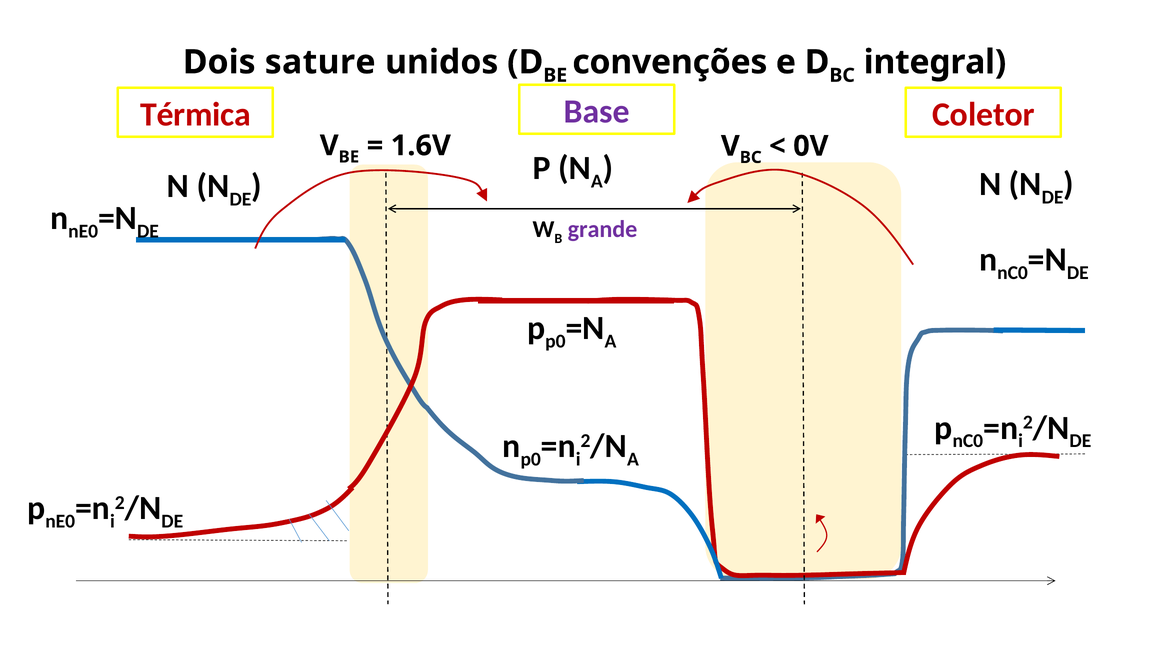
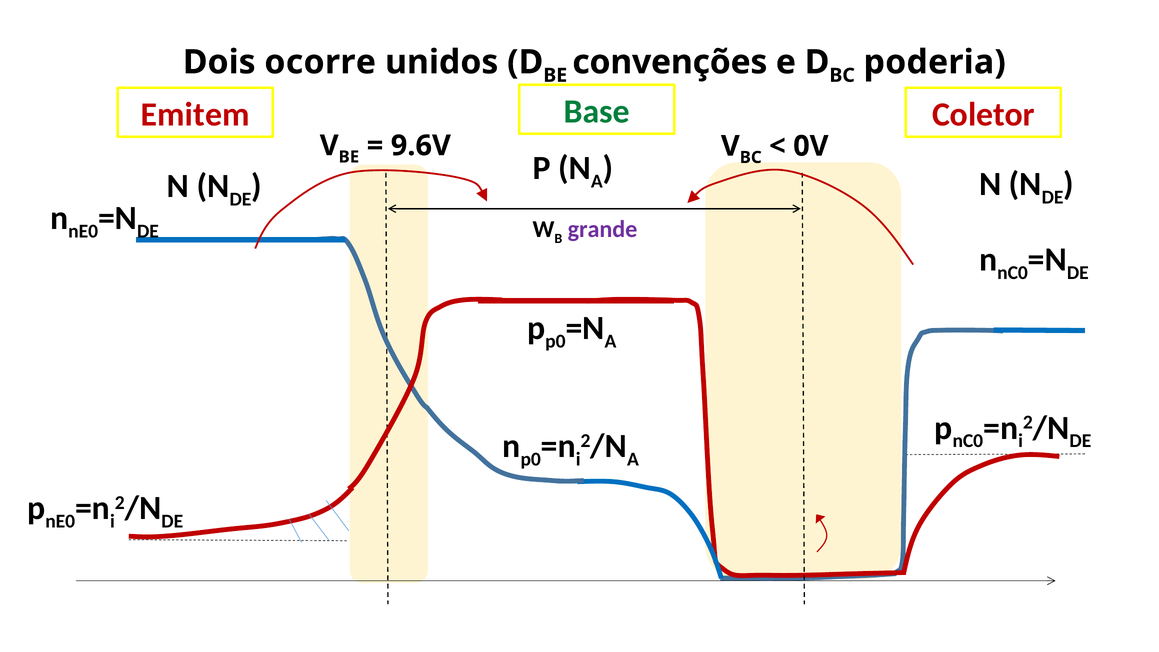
sature: sature -> ocorre (320, 62)
integral: integral -> poderia (935, 62)
Base colour: purple -> green (597, 112)
Térmica: Térmica -> Emitem (195, 115)
1.6V: 1.6V -> 9.6V (421, 146)
